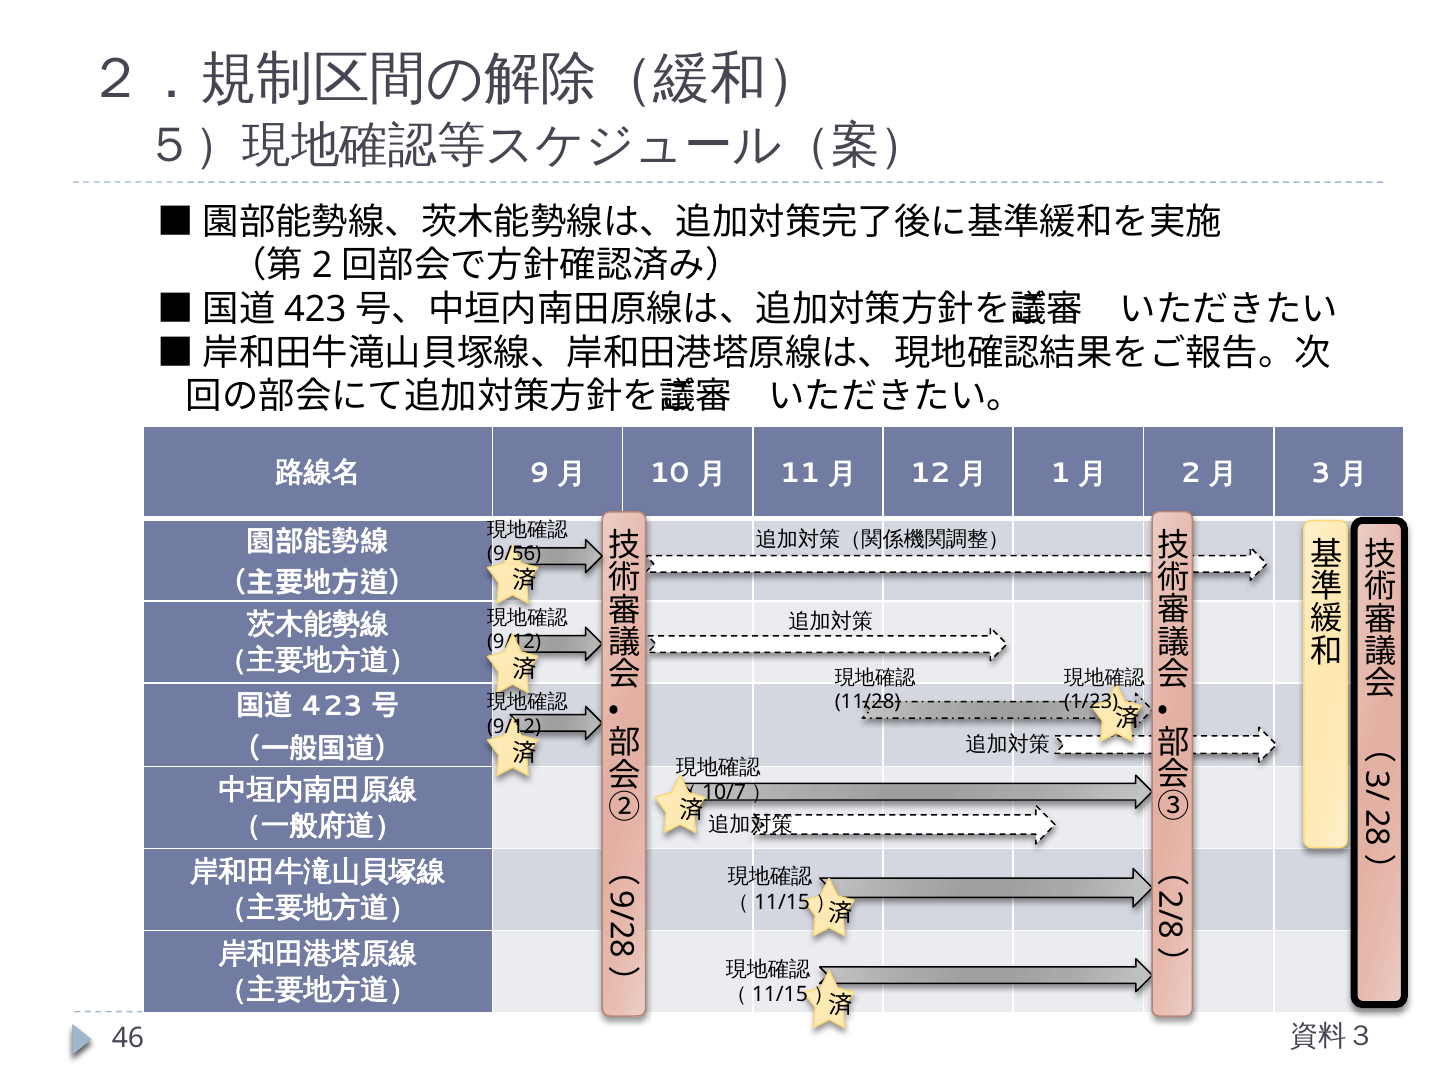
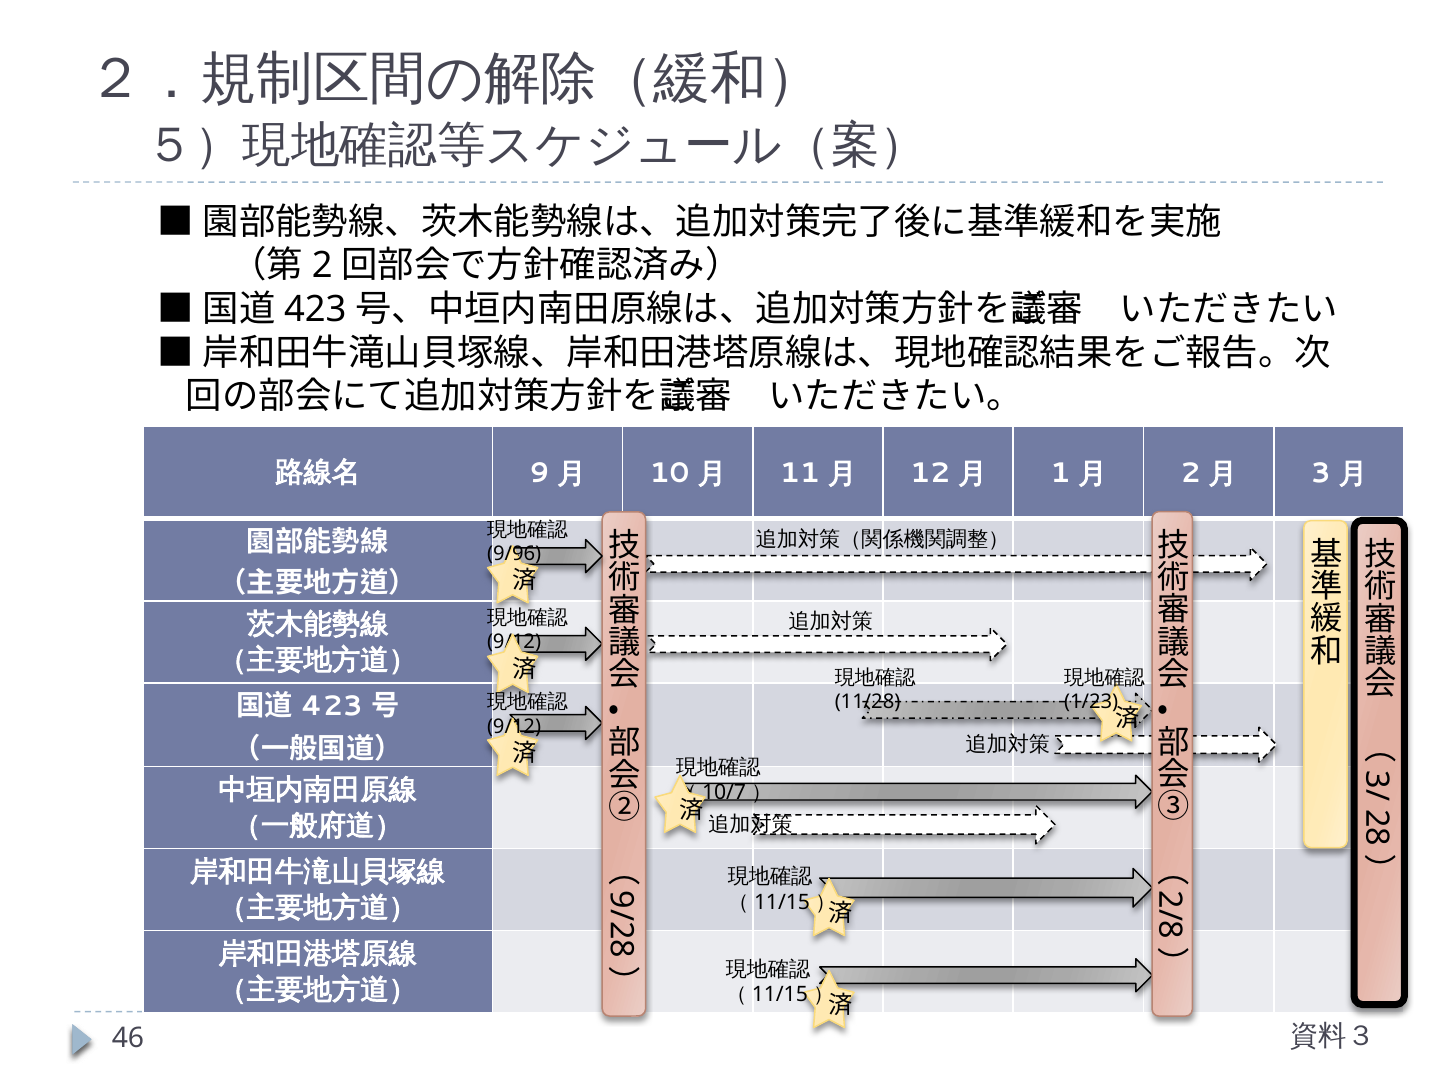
9/56: 9/56 -> 9/96 (514, 554)
